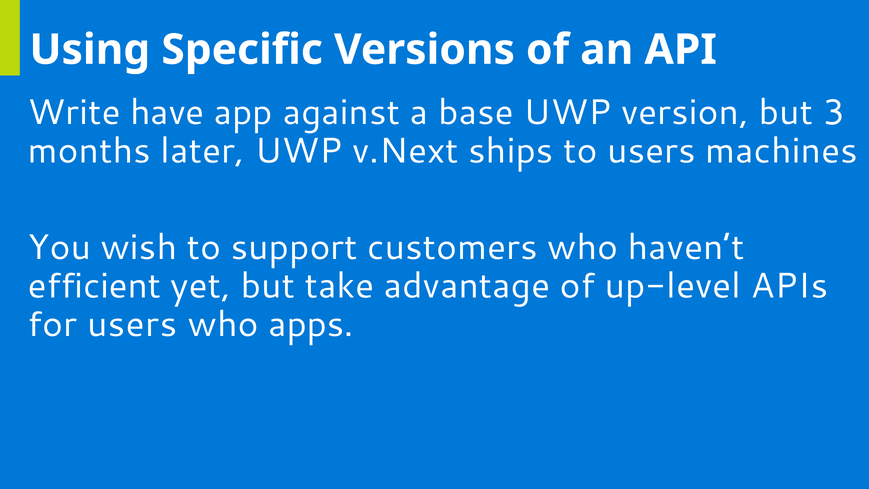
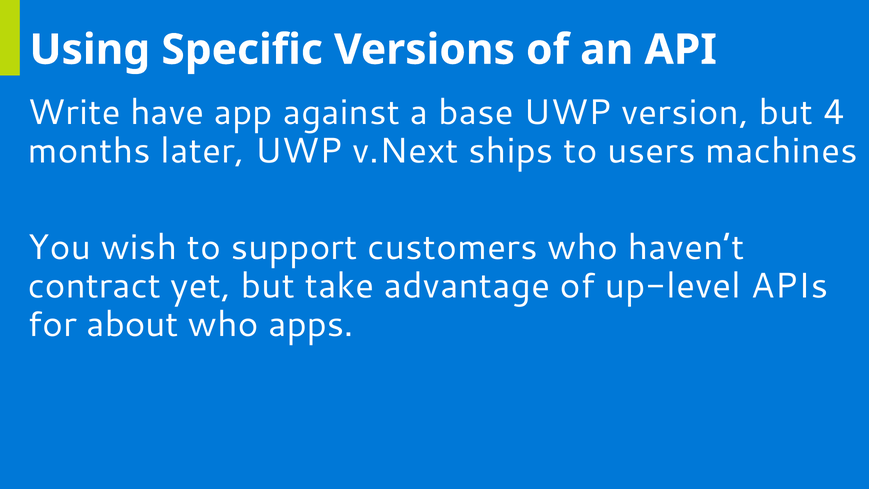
3: 3 -> 4 (834, 113)
efficient: efficient -> contract (94, 286)
for users: users -> about (133, 324)
